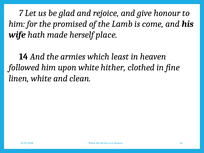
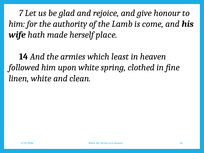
promised: promised -> authority (70, 24)
hither: hither -> spring (113, 67)
